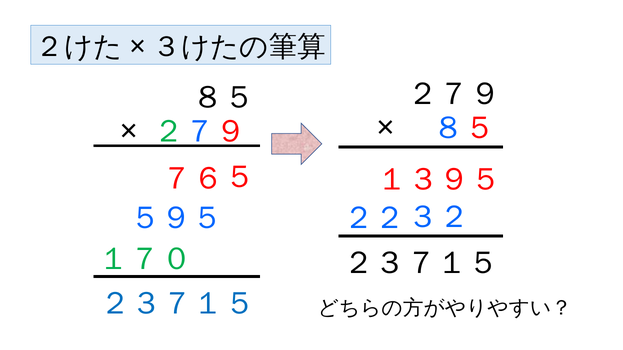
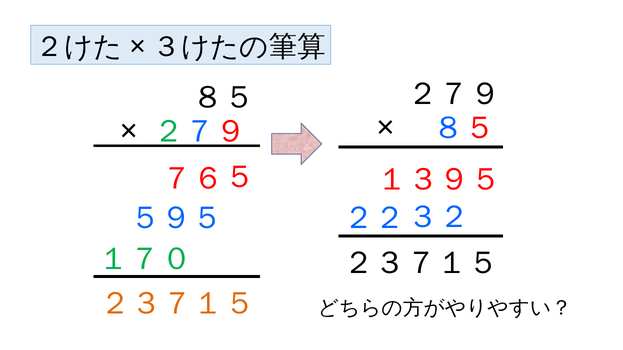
２３７１５ colour: blue -> orange (177, 304)
